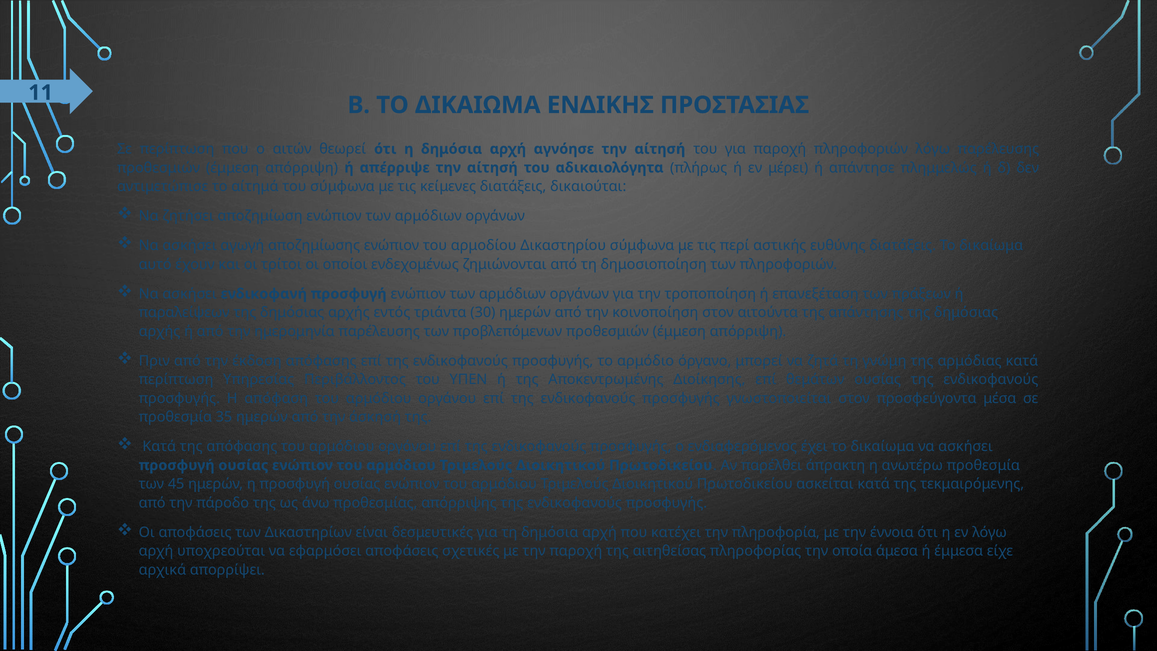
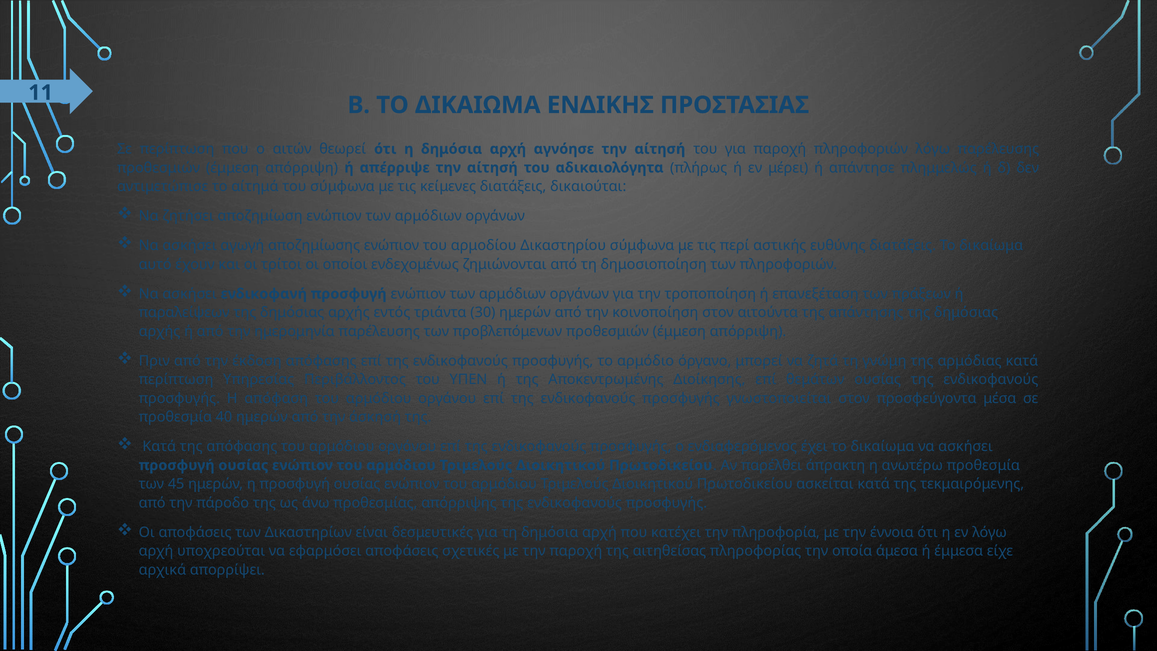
35: 35 -> 40 (224, 417)
